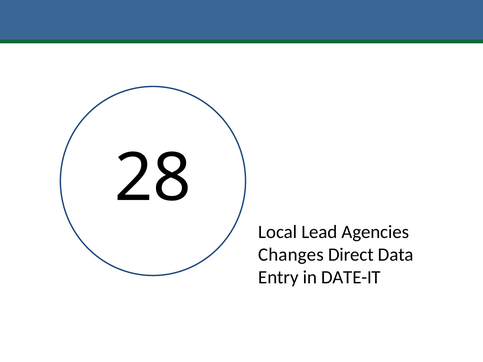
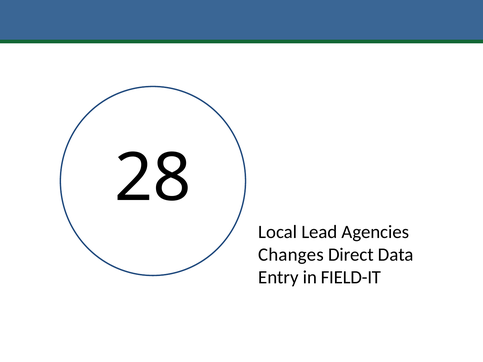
DATE-IT: DATE-IT -> FIELD-IT (351, 277)
